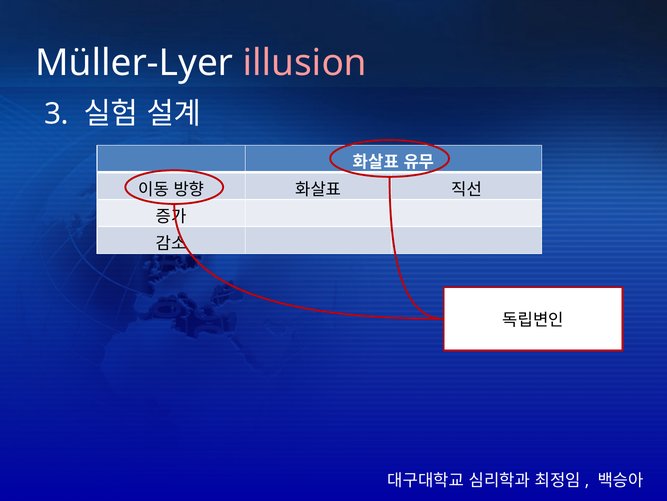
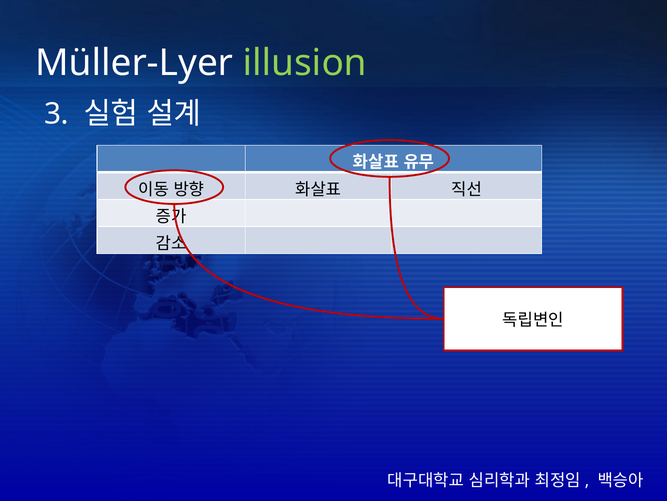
illusion colour: pink -> light green (305, 63)
